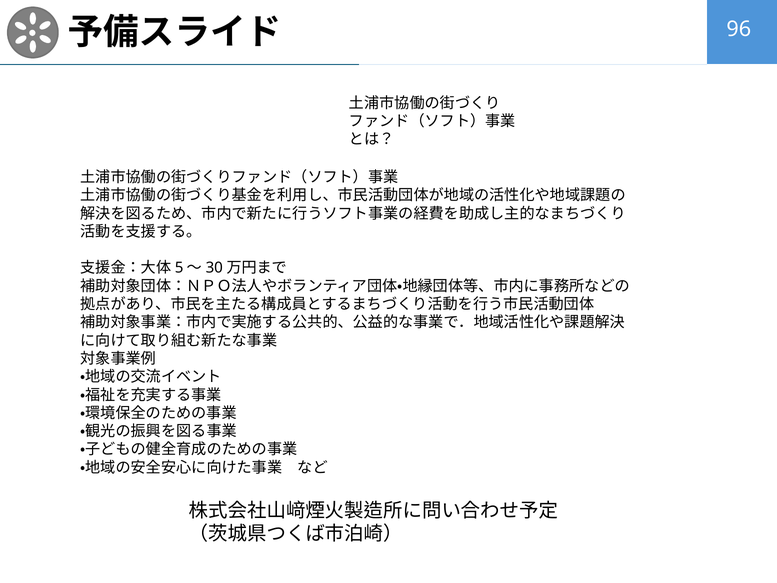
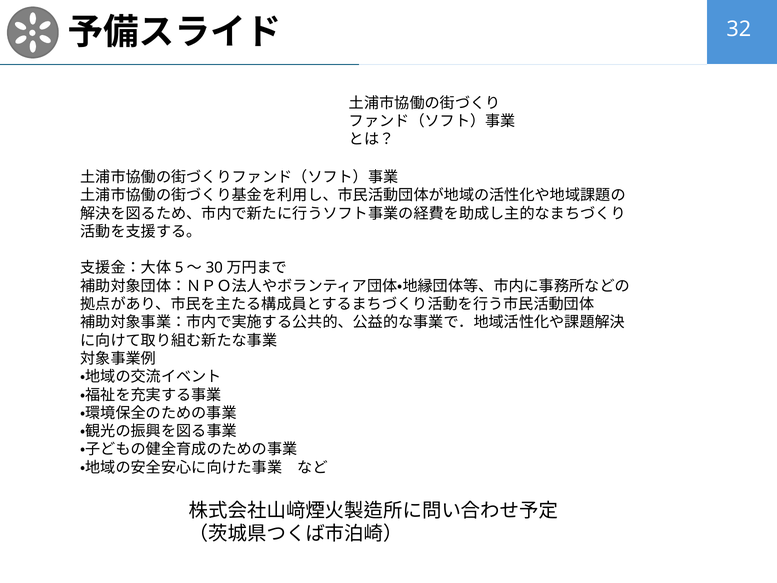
96: 96 -> 32 (739, 29)
